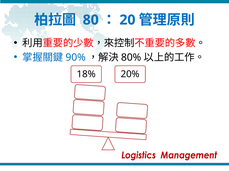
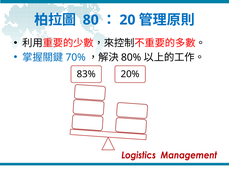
90%: 90% -> 70% (76, 58)
18%: 18% -> 83% (86, 74)
